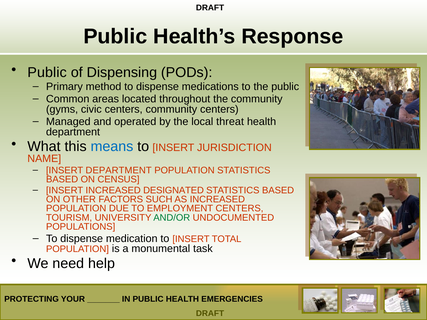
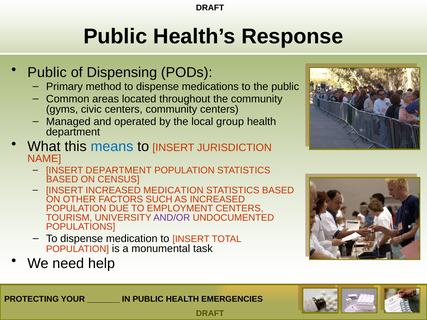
threat: threat -> group (230, 122)
INCREASED DESIGNATED: DESIGNATED -> MEDICATION (173, 190)
AND/OR colour: green -> purple (172, 218)
